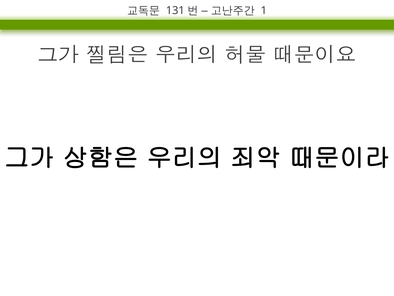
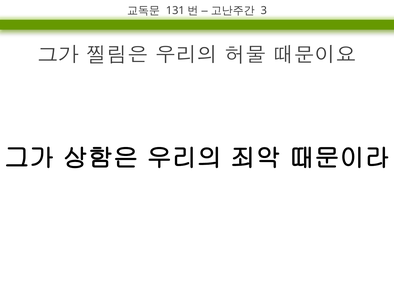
1: 1 -> 3 (264, 11)
